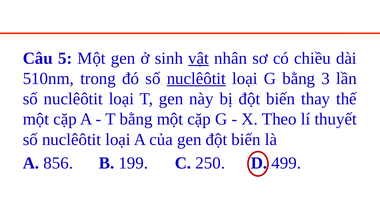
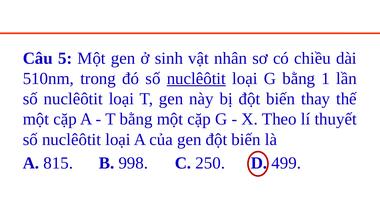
vật underline: present -> none (199, 58)
3: 3 -> 1 (326, 78)
856: 856 -> 815 (58, 163)
199: 199 -> 998 (133, 163)
